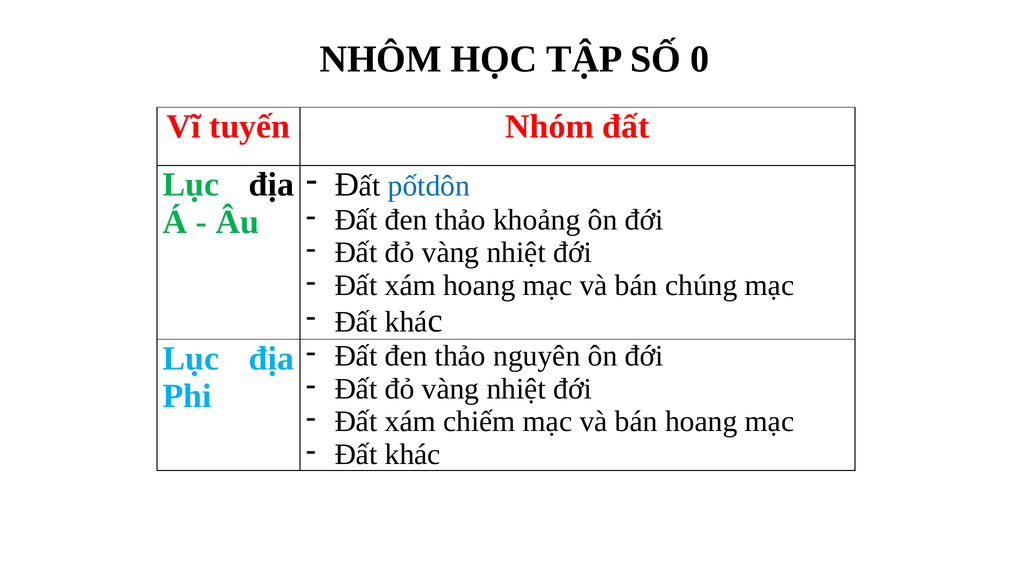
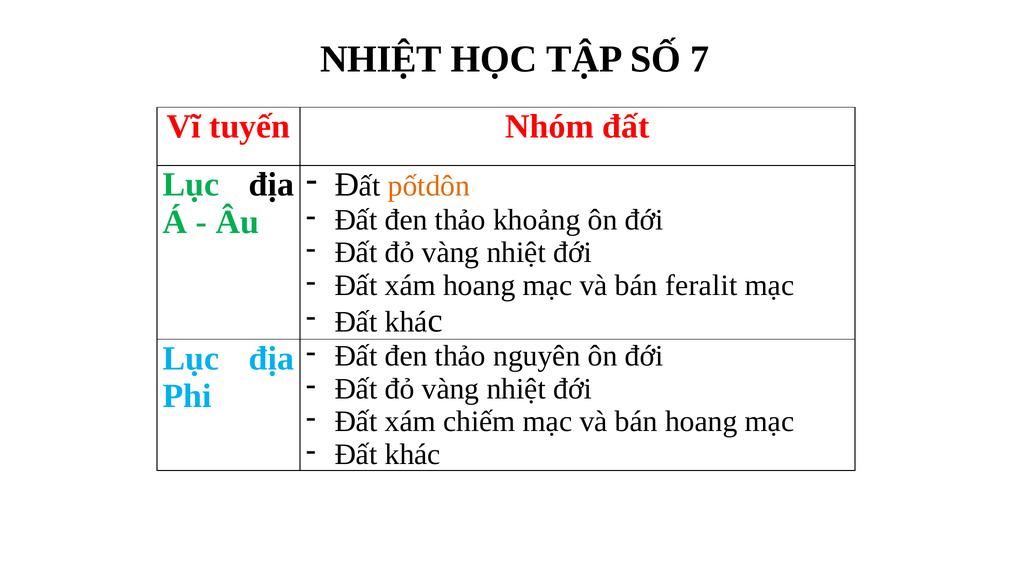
NHÔM: NHÔM -> NHIỆT (381, 59)
0: 0 -> 7 (700, 59)
pốtdôn colour: blue -> orange (429, 186)
chúng: chúng -> feralit (701, 286)
